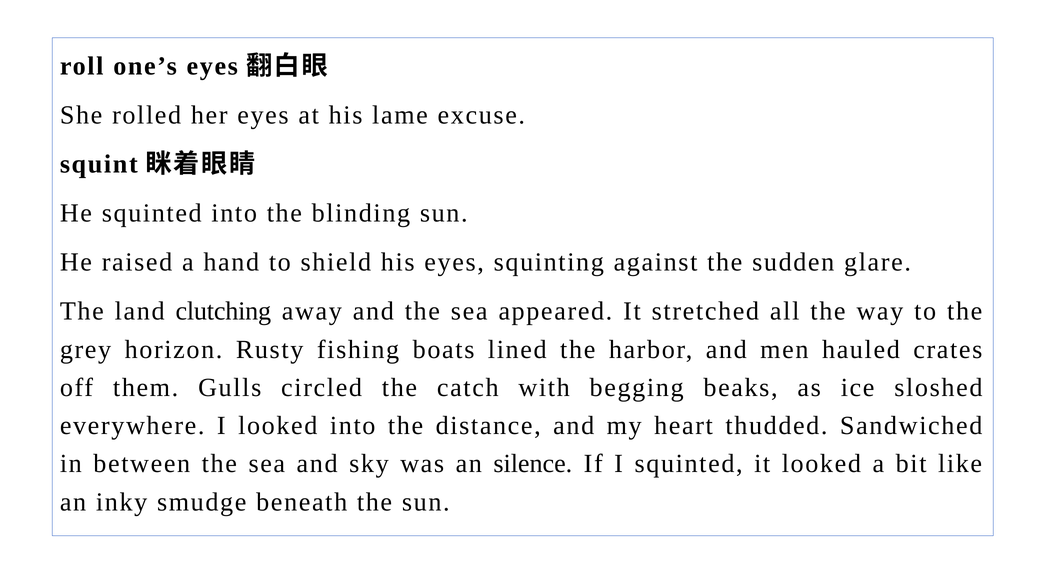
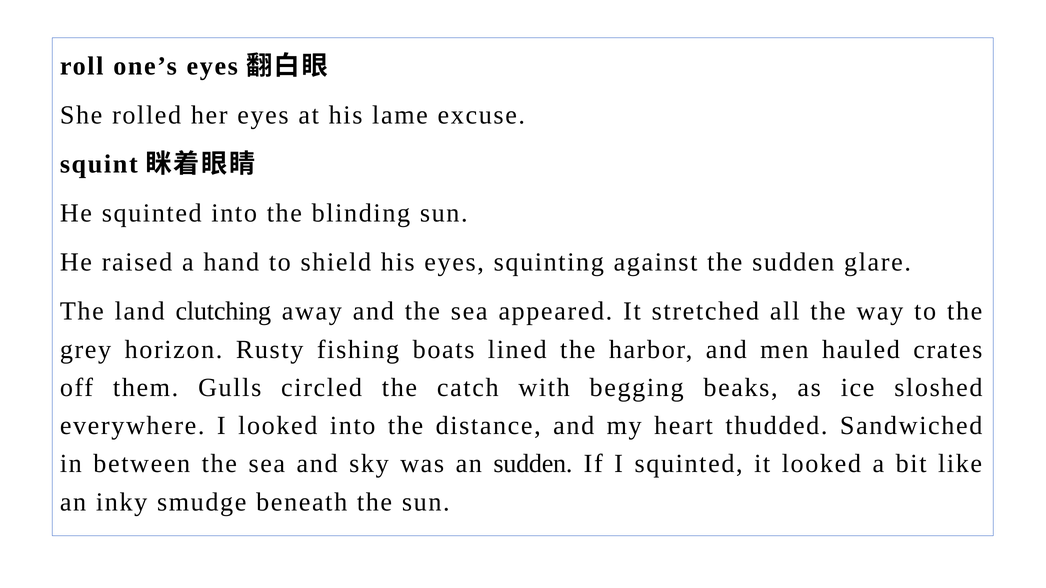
an silence: silence -> sudden (533, 464)
